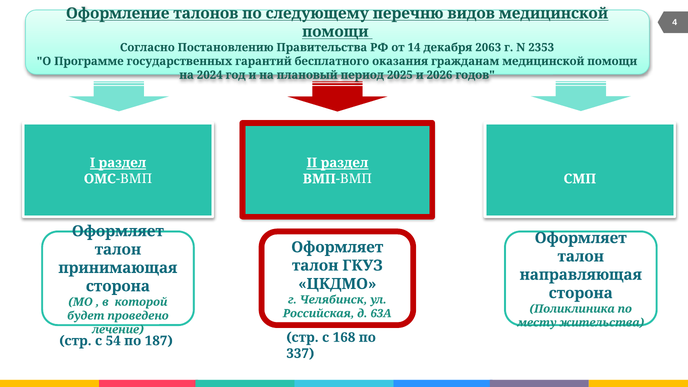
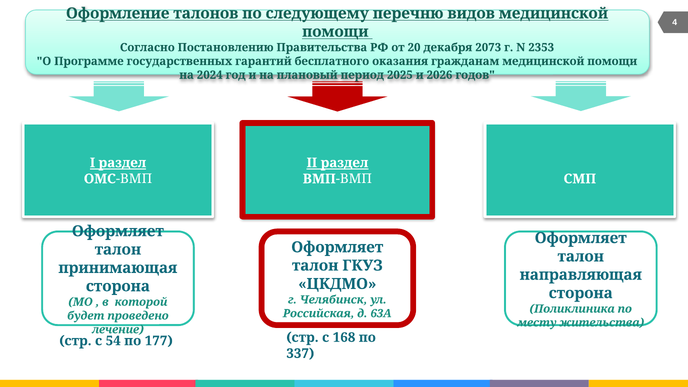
14: 14 -> 20 (414, 47)
2063: 2063 -> 2073 (488, 47)
187: 187 -> 177 (159, 341)
